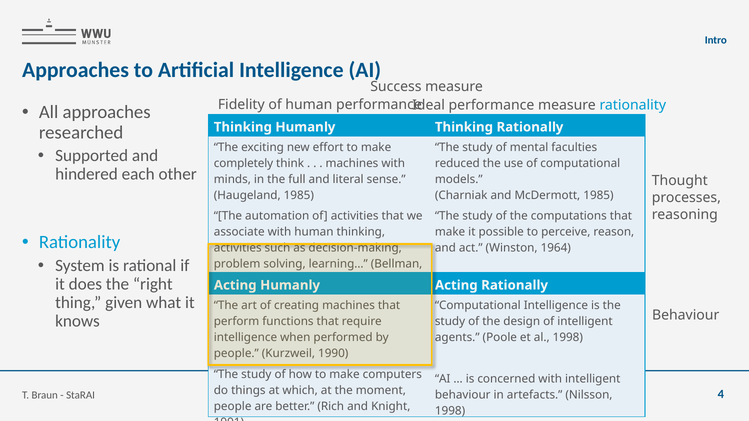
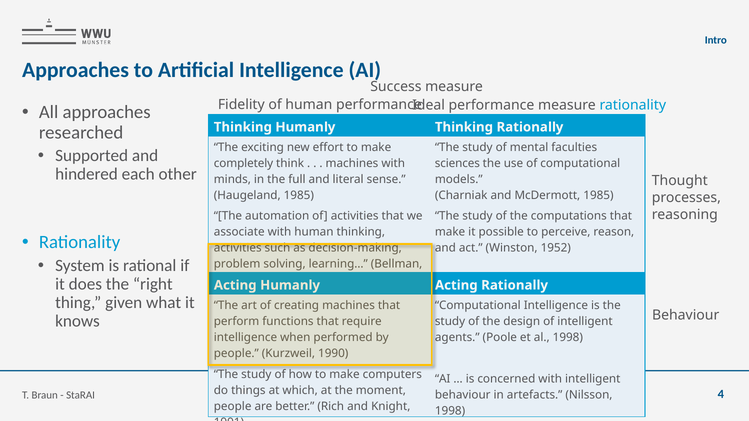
reduced: reduced -> sciences (457, 164)
1964: 1964 -> 1952 (556, 248)
